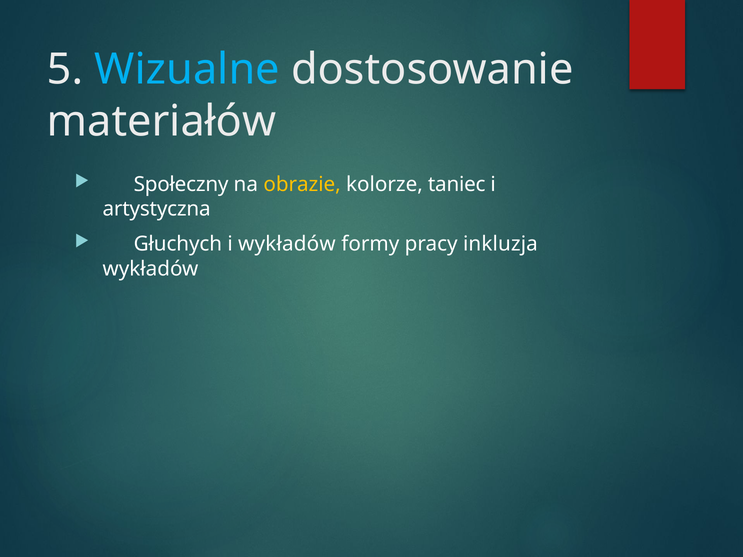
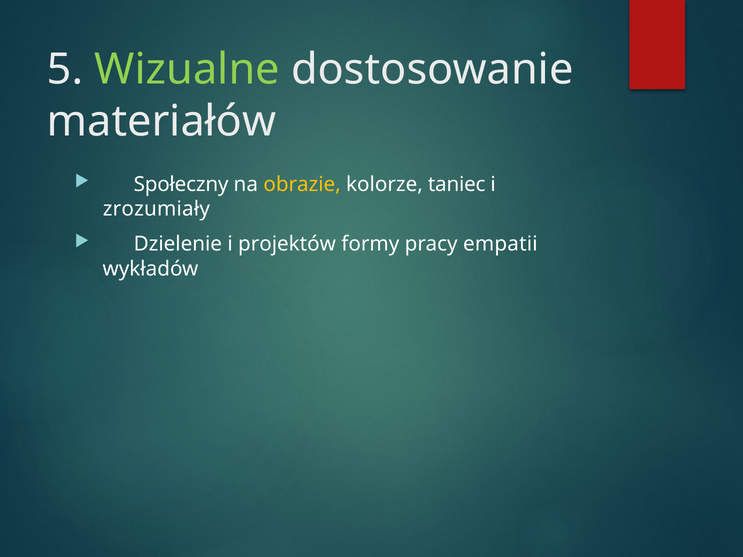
Wizualne colour: light blue -> light green (187, 70)
artystyczna: artystyczna -> zrozumiały (156, 209)
Głuchych: Głuchych -> Dzielenie (178, 244)
i wykładów: wykładów -> projektów (287, 244)
inkluzja: inkluzja -> empatii (500, 244)
